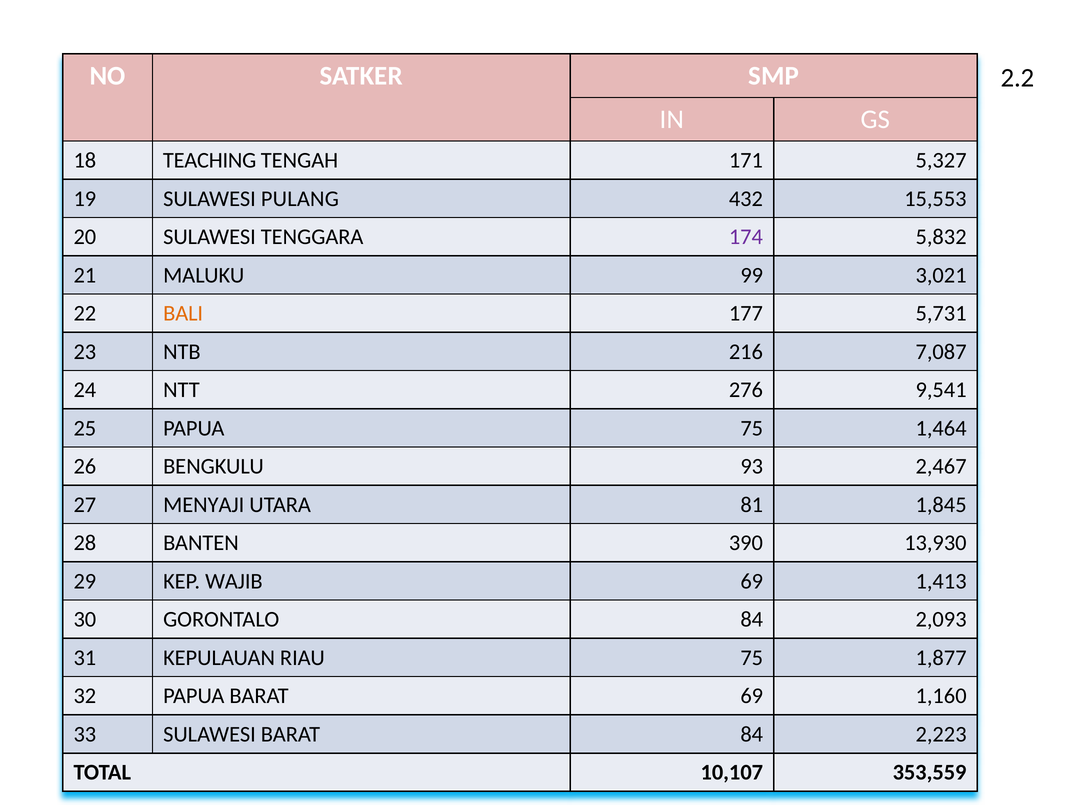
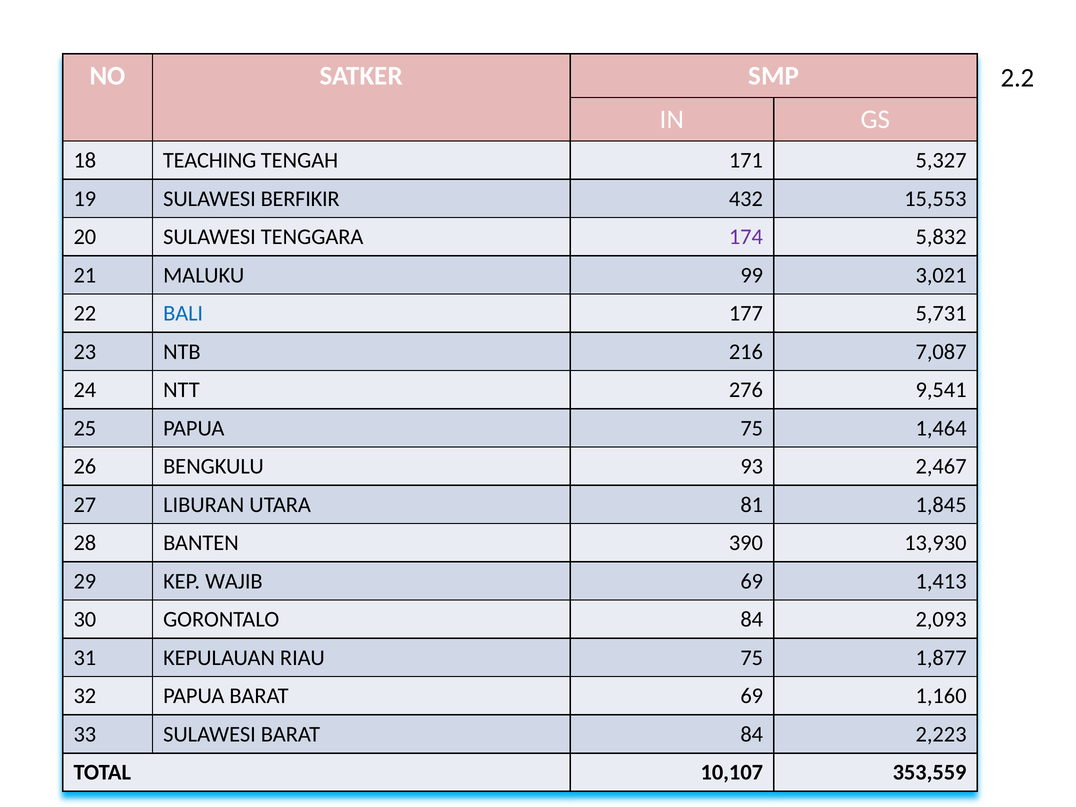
PULANG: PULANG -> BERFIKIR (300, 199)
BALI colour: orange -> blue (183, 313)
MENYAJI: MENYAJI -> LIBURAN (204, 505)
